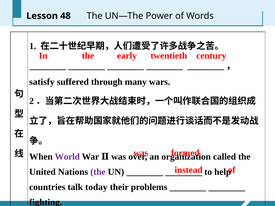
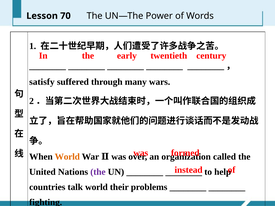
48: 48 -> 70 (65, 16)
World colour: purple -> orange (67, 157)
talk today: today -> world (96, 187)
